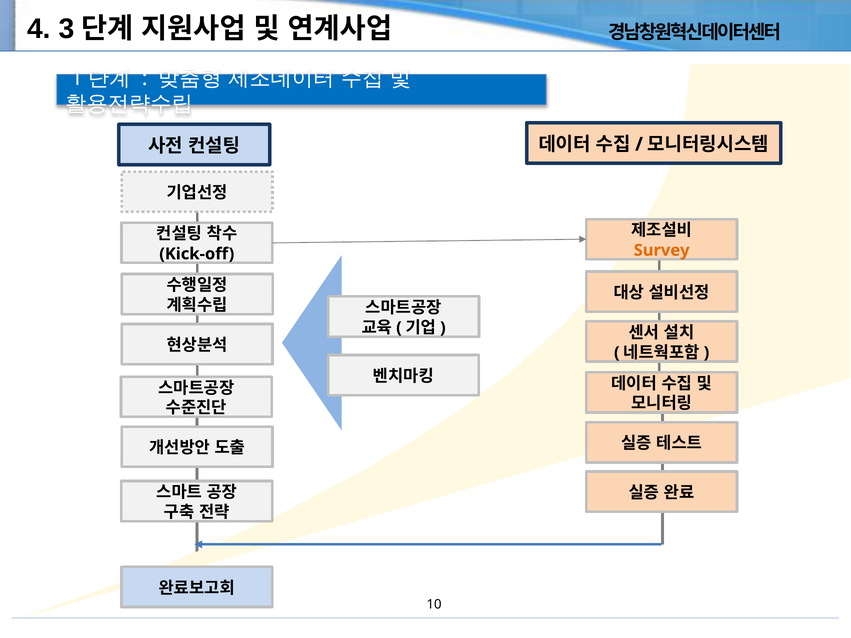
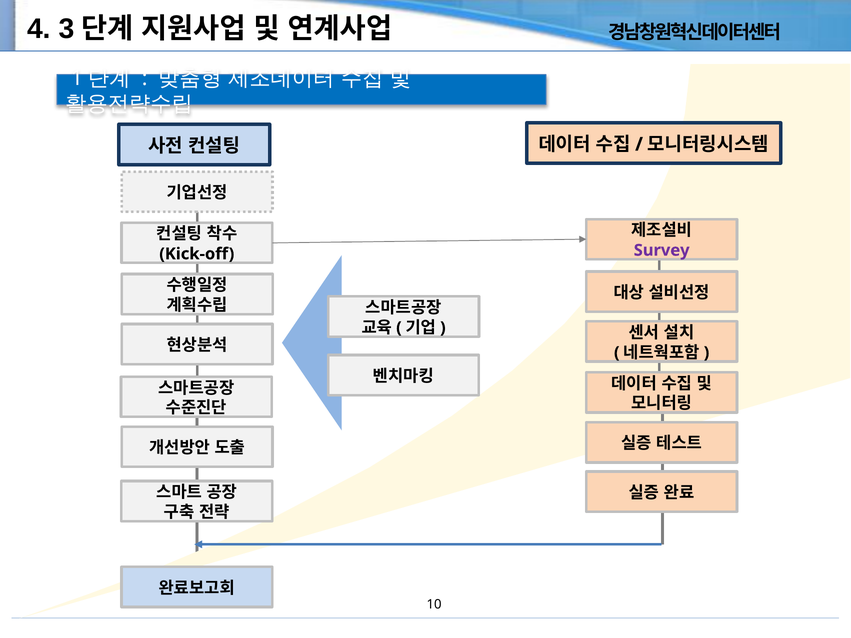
Survey colour: orange -> purple (662, 250)
